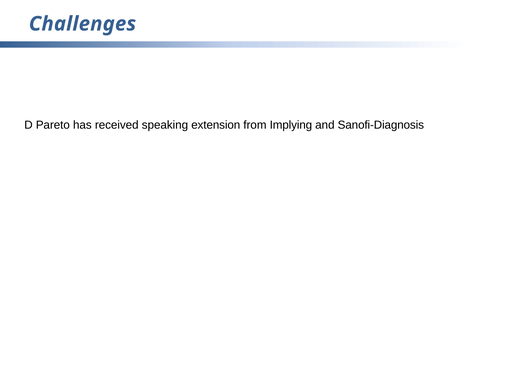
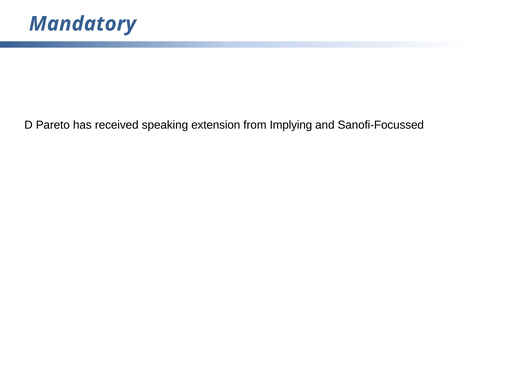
Challenges: Challenges -> Mandatory (82, 24)
Sanofi-Diagnosis: Sanofi-Diagnosis -> Sanofi-Focussed (381, 125)
